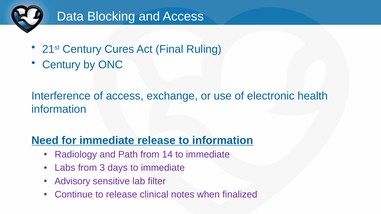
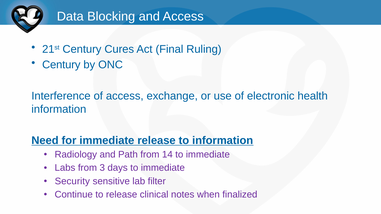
Advisory: Advisory -> Security (72, 181)
